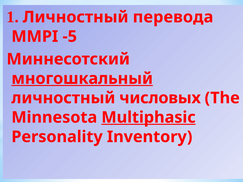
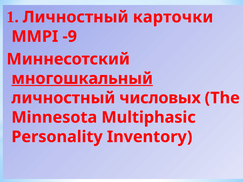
перевода: перевода -> карточки (173, 17)
-5: -5 -> -9 (70, 37)
Multiphasic underline: present -> none (148, 118)
